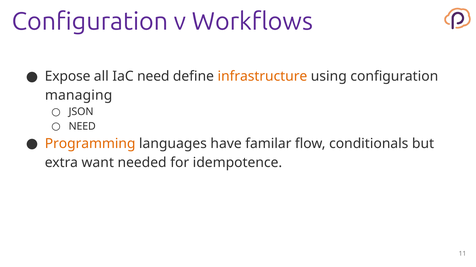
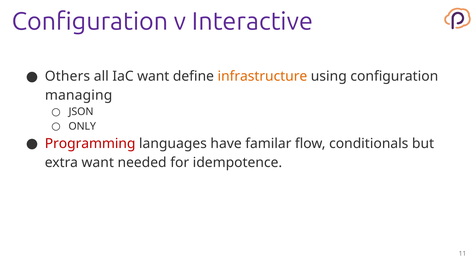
Workflows: Workflows -> Interactive (252, 22)
Expose: Expose -> Others (67, 77)
IaC need: need -> want (153, 77)
NEED: NEED -> ONLY (82, 127)
Programming colour: orange -> red (90, 144)
